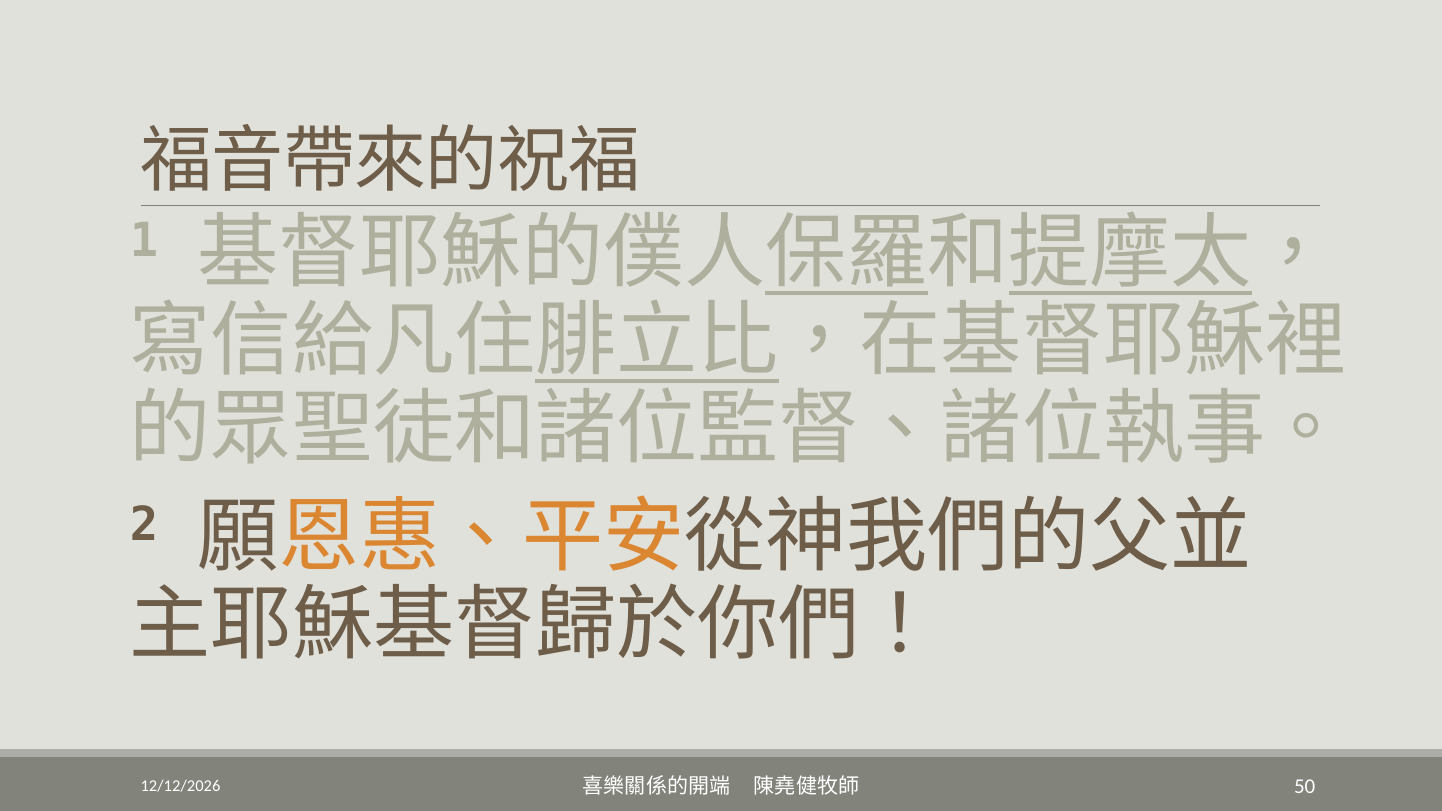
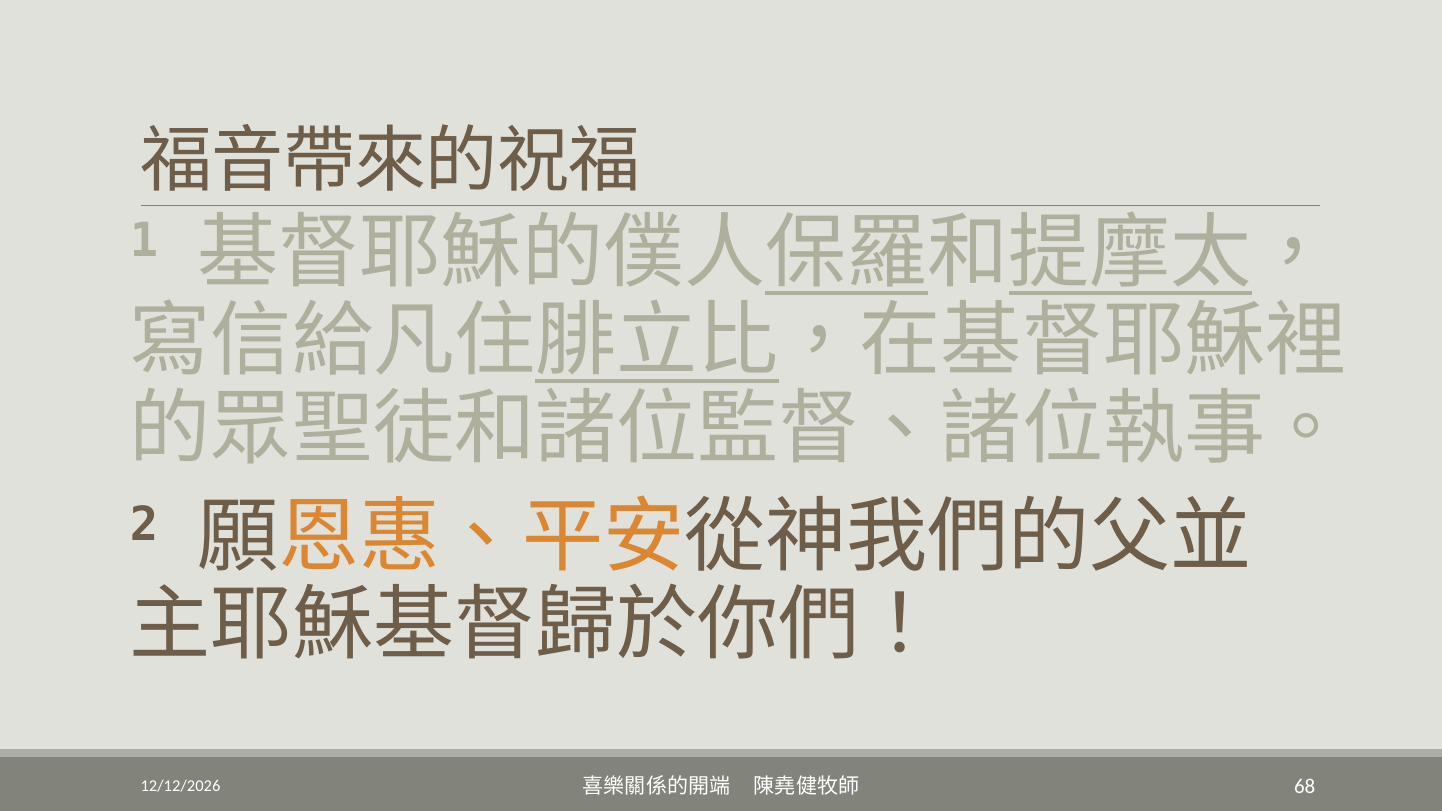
50: 50 -> 68 (1305, 787)
